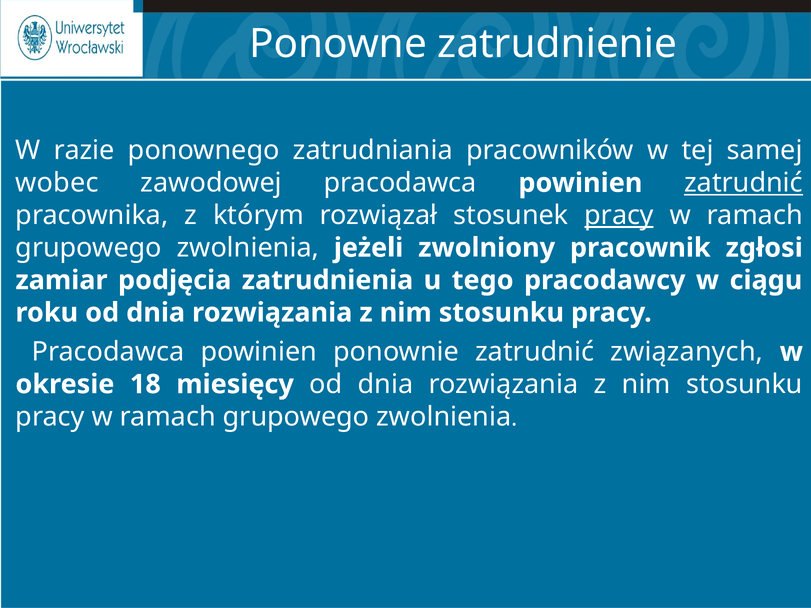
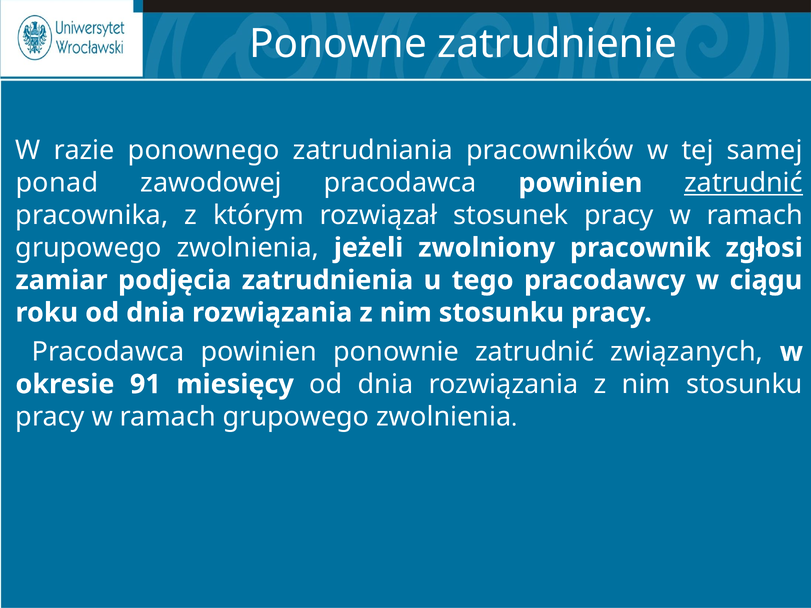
wobec: wobec -> ponad (57, 183)
pracy underline: present -> none (619, 215)
18: 18 -> 91 (145, 384)
